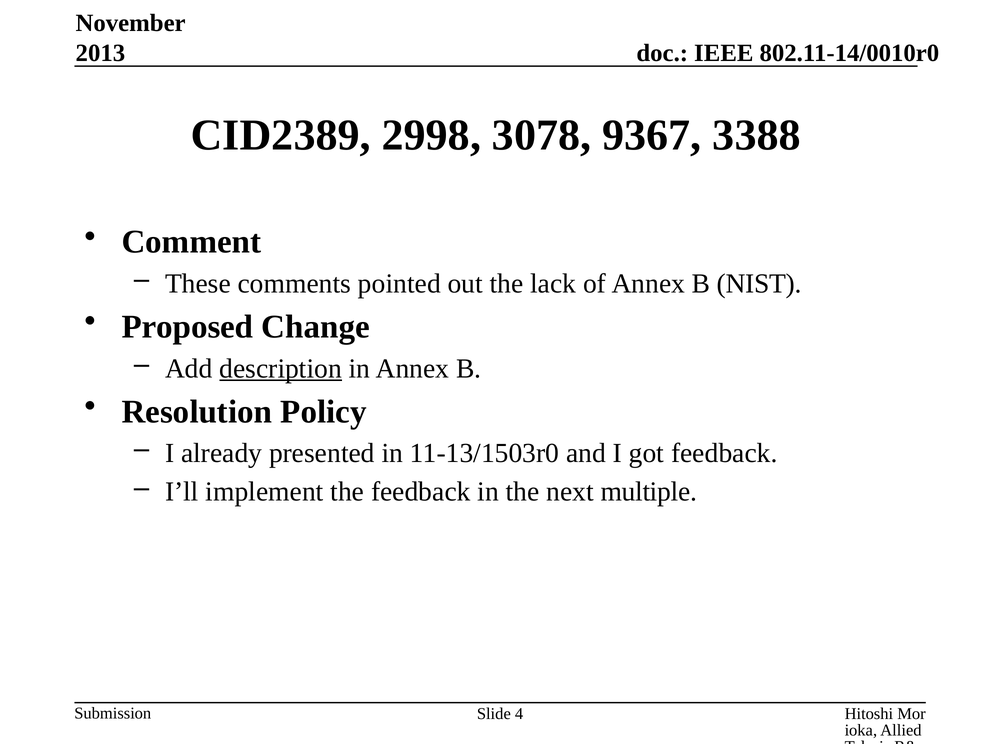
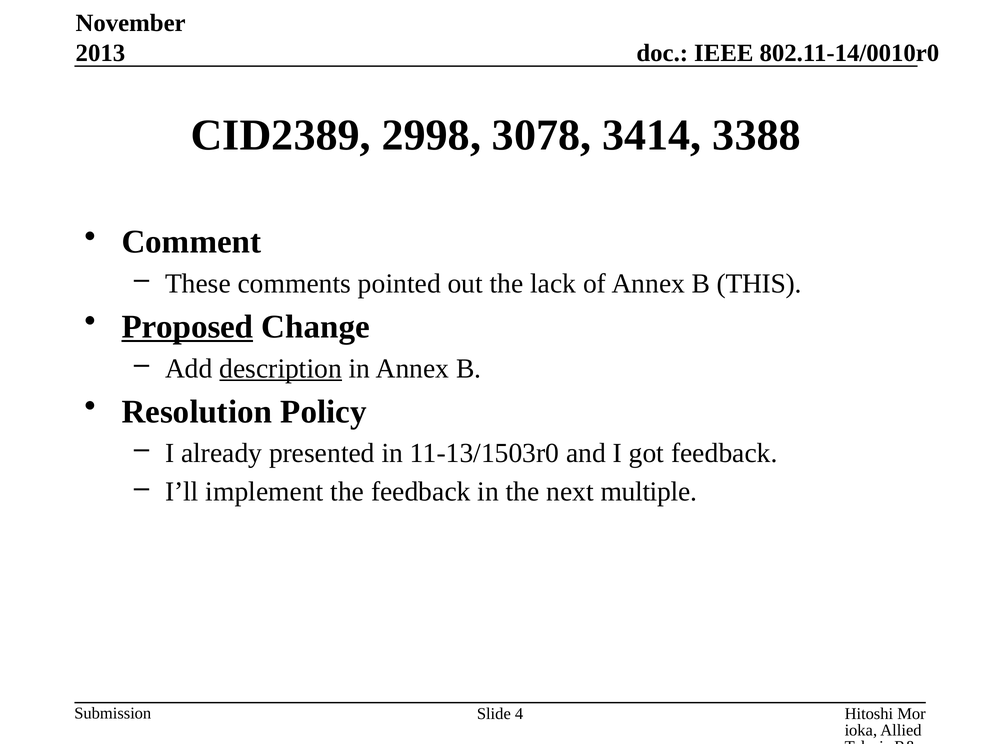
9367: 9367 -> 3414 (652, 135)
NIST: NIST -> THIS (759, 284)
Proposed underline: none -> present (187, 327)
